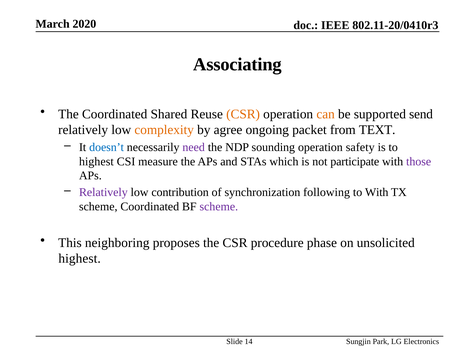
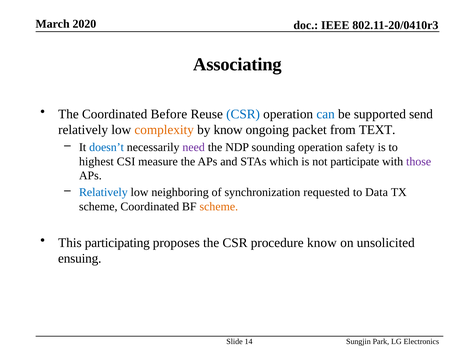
Shared: Shared -> Before (169, 114)
CSR colour: orange -> blue (243, 114)
can colour: orange -> blue (326, 114)
by agree: agree -> know (228, 130)
Relatively colour: purple -> blue (103, 192)
contribution: contribution -> neighboring (180, 192)
following: following -> requested (327, 192)
to With: With -> Data (377, 192)
scheme colour: purple -> orange (219, 207)
neighboring: neighboring -> participating (117, 243)
procedure phase: phase -> know (322, 243)
highest: highest -> ensuing (80, 259)
